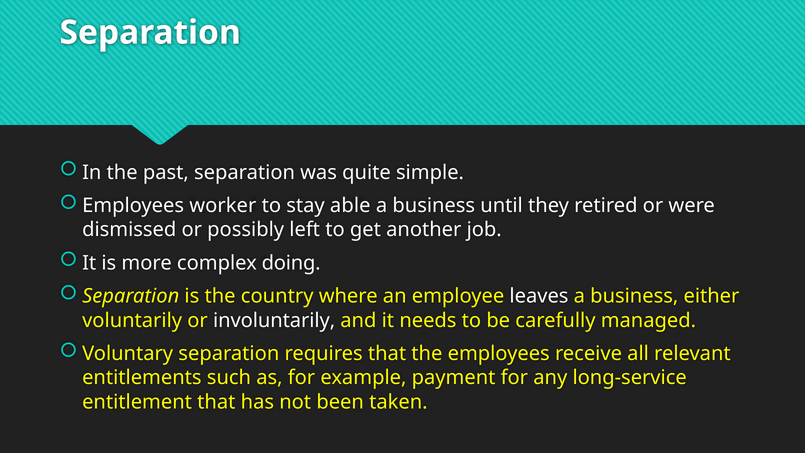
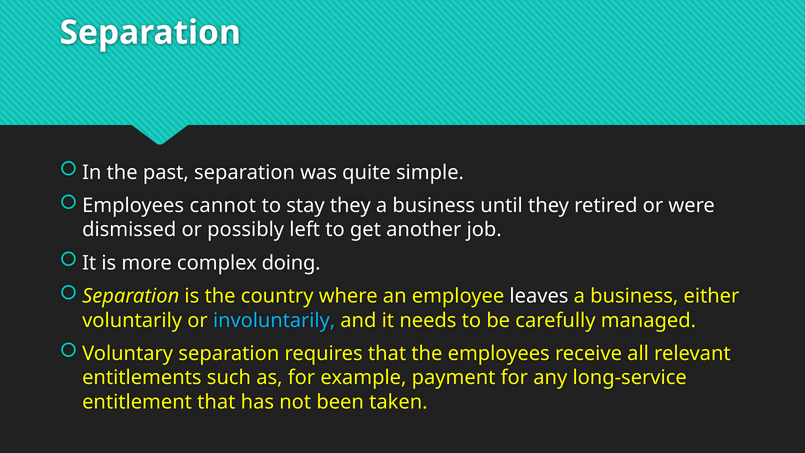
worker: worker -> cannot (223, 206)
stay able: able -> they (350, 206)
involuntarily colour: white -> light blue (274, 320)
